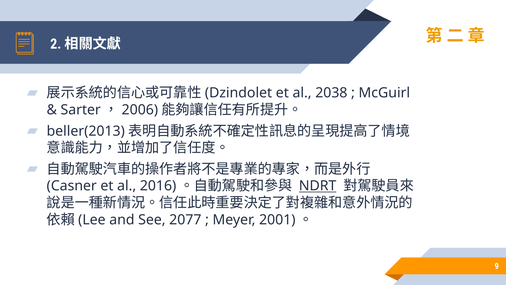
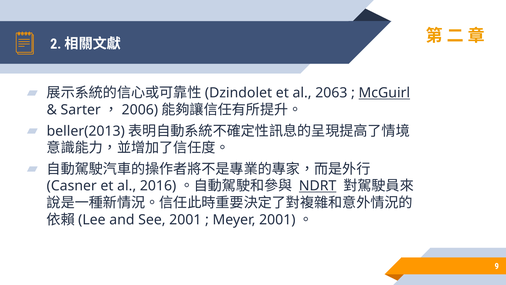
2038: 2038 -> 2063 (331, 93)
McGuirl underline: none -> present (384, 93)
See 2077: 2077 -> 2001 (185, 220)
